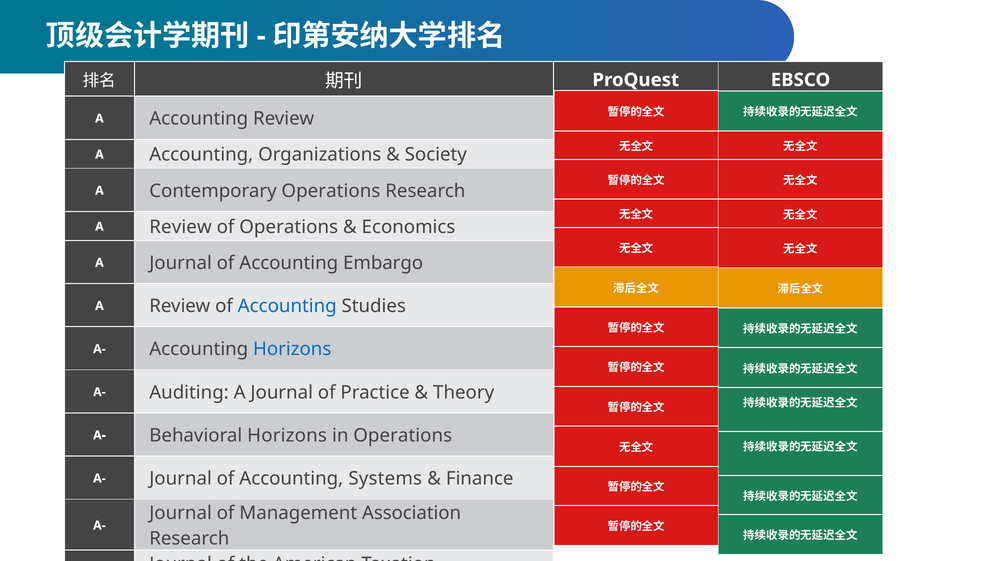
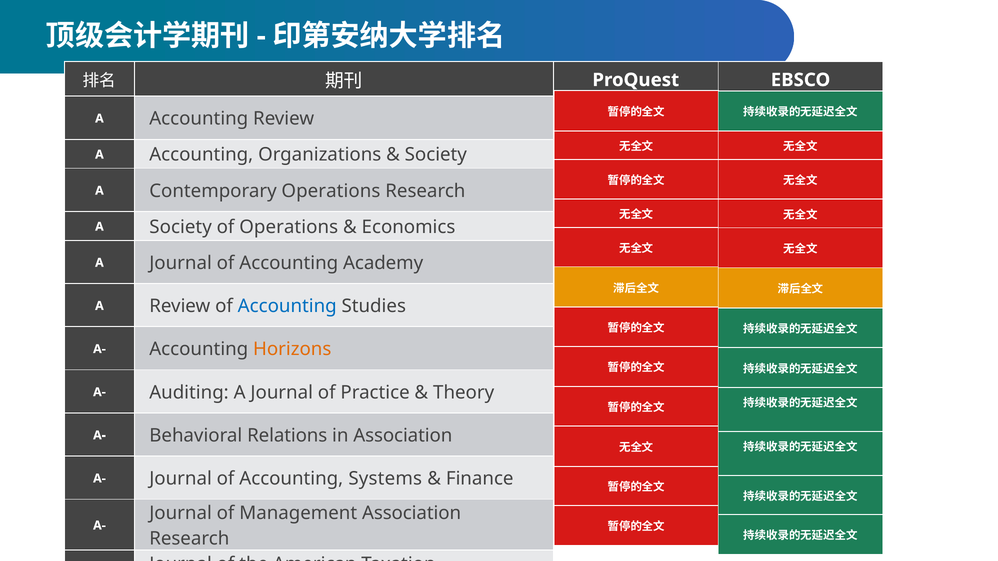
Review: Review -> Society (181, 227)
Accounting Embargo: Embargo -> Academy (383, 263)
Horizons colour: blue -> orange (292, 349)
Behavioral Horizons: Horizons -> Relations (287, 436)
in Operations: Operations -> Association (403, 436)
